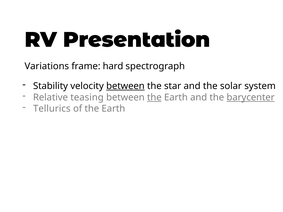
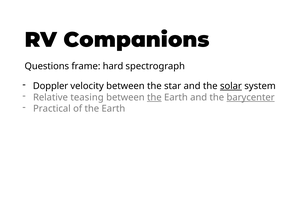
Presentation: Presentation -> Companions (136, 40)
Variations: Variations -> Questions (47, 66)
Stability: Stability -> Doppler (51, 86)
between underline: present -> none (125, 86)
solar underline: none -> present (231, 86)
Tellurics: Tellurics -> Practical (52, 109)
